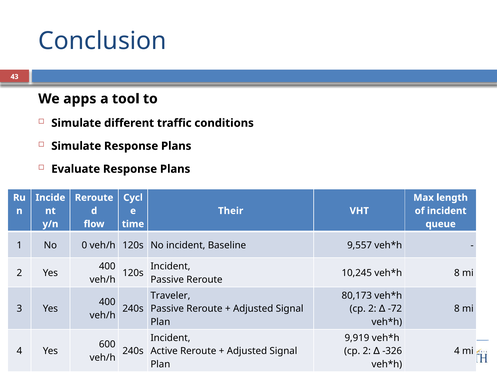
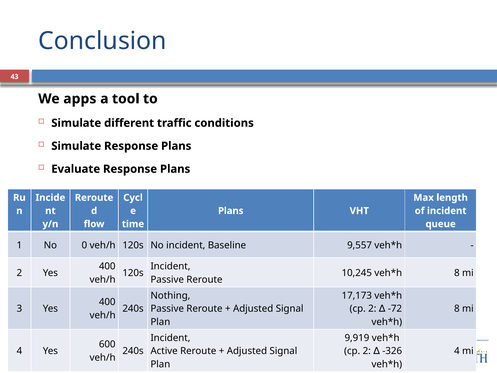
Their: Their -> Plans (231, 211)
Traveler: Traveler -> Nothing (170, 295)
80,173: 80,173 -> 17,173 (357, 295)
